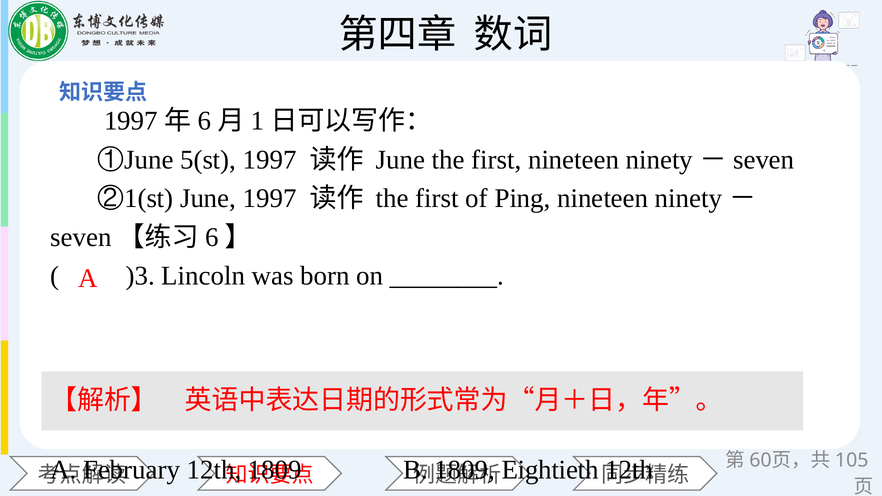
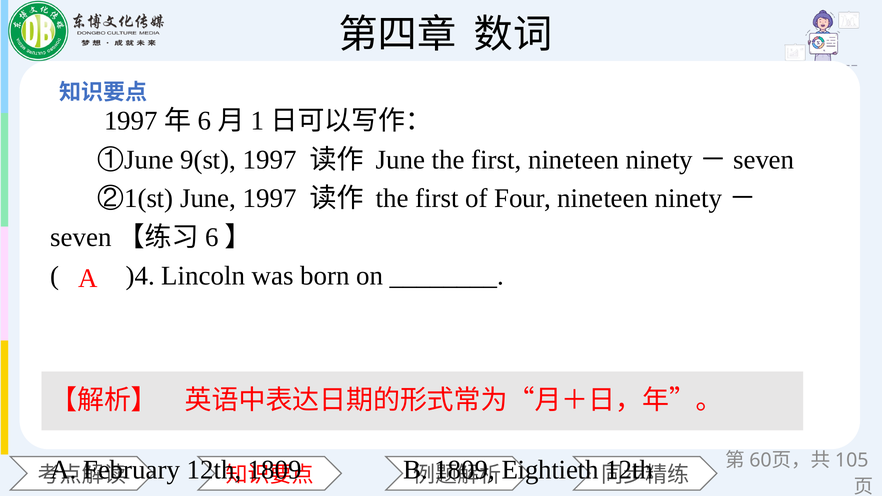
5(st: 5(st -> 9(st (208, 160)
Ping: Ping -> Four (523, 199)
)3: )3 -> )4 (140, 276)
